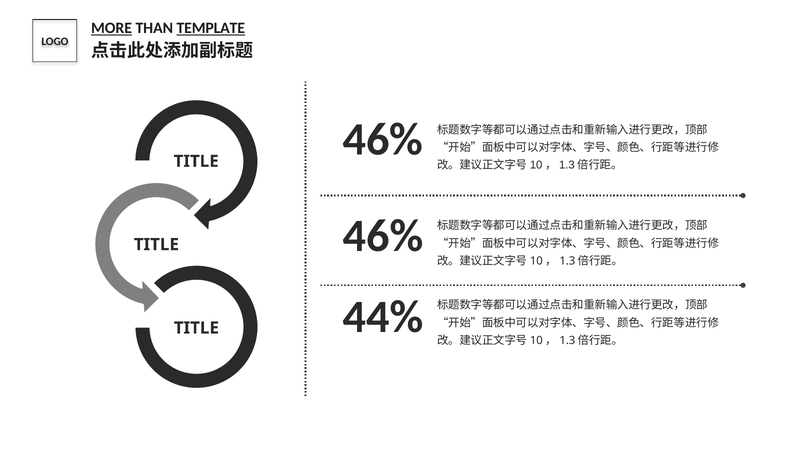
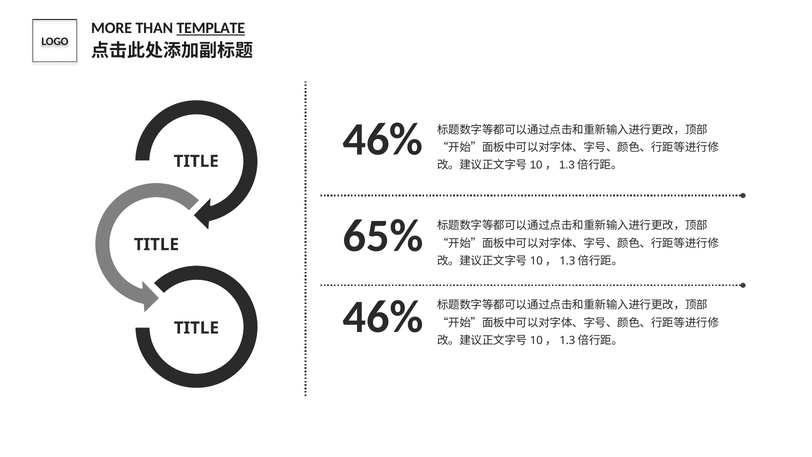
MORE underline: present -> none (112, 28)
46%: 46% -> 65% (383, 236)
44%: 44% -> 46% (383, 317)
